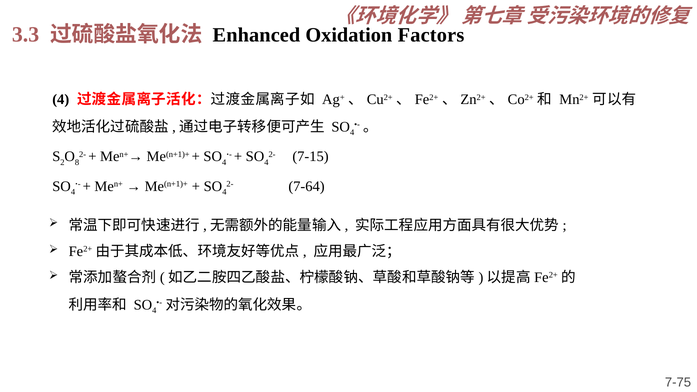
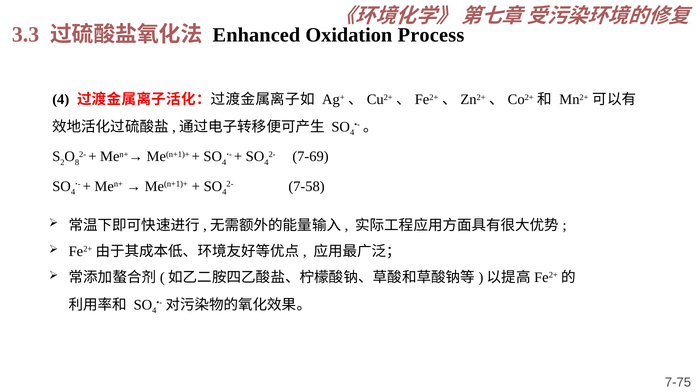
Factors: Factors -> Process (431, 35)
7-15: 7-15 -> 7-69 (311, 157)
7-64: 7-64 -> 7-58 (307, 186)
